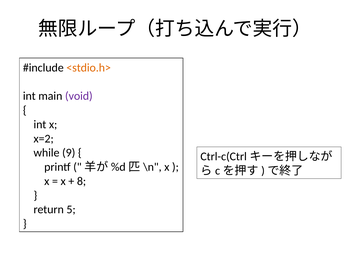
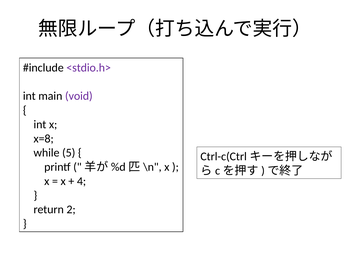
<stdio.h> colour: orange -> purple (89, 68)
x=2: x=2 -> x=8 (44, 139)
9: 9 -> 5 (69, 153)
8: 8 -> 4 (82, 181)
5: 5 -> 2 (71, 210)
